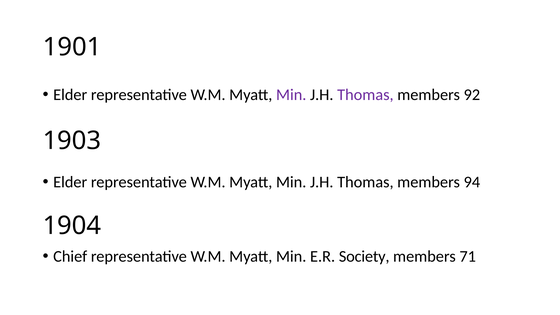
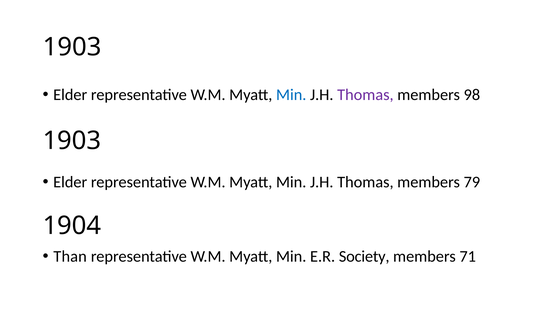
1901: 1901 -> 1903 (72, 47)
Min colour: purple -> blue (291, 95)
92: 92 -> 98 (472, 95)
94: 94 -> 79 (472, 182)
Chief: Chief -> Than (70, 256)
